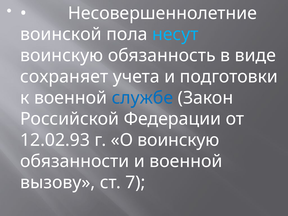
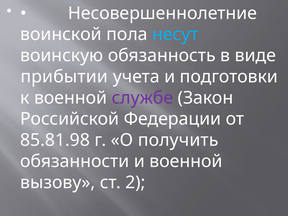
сохраняет: сохраняет -> прибытии (64, 77)
службе colour: blue -> purple (142, 98)
12.02.93: 12.02.93 -> 85.81.98 (55, 140)
О воинскую: воинскую -> получить (178, 140)
7: 7 -> 2 (135, 182)
